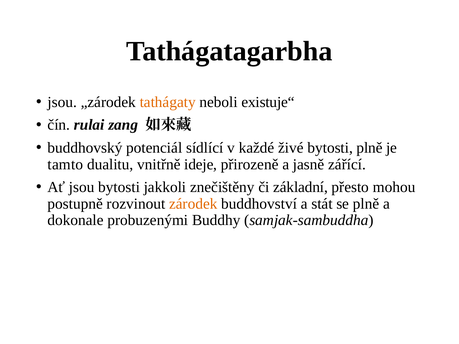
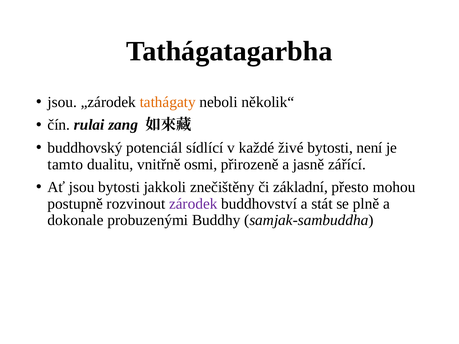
existuje“: existuje“ -> několik“ (268, 102)
bytosti plně: plně -> není (370, 148)
ideje: ideje -> osmi (201, 164)
zárodek colour: orange -> purple (193, 204)
